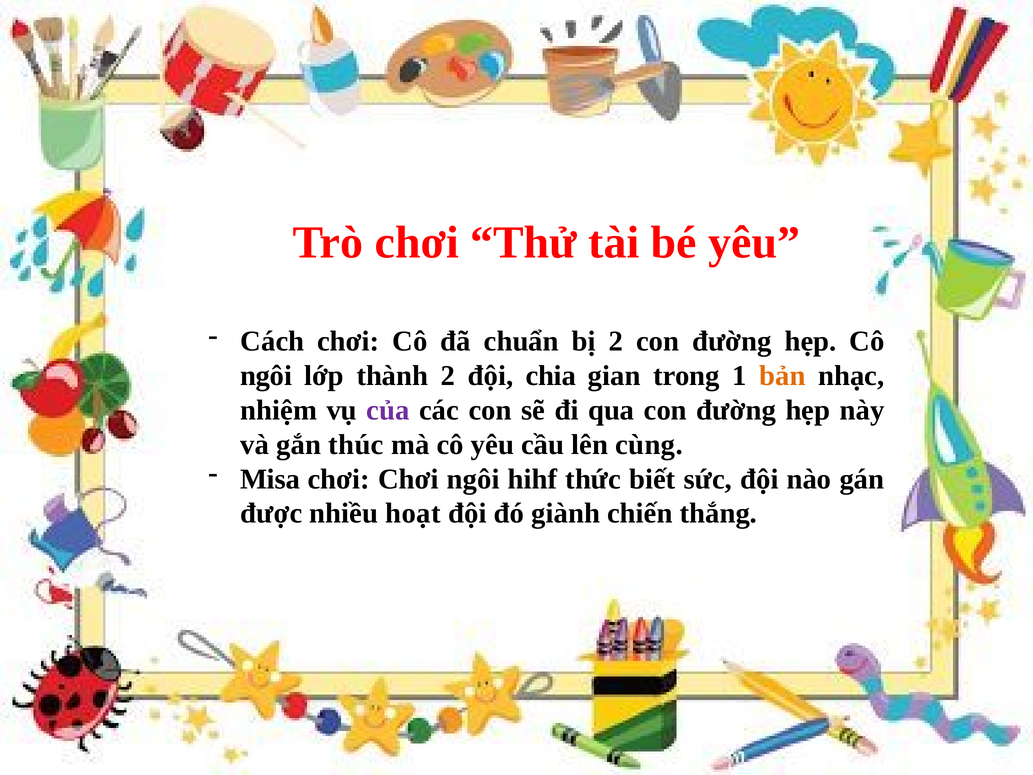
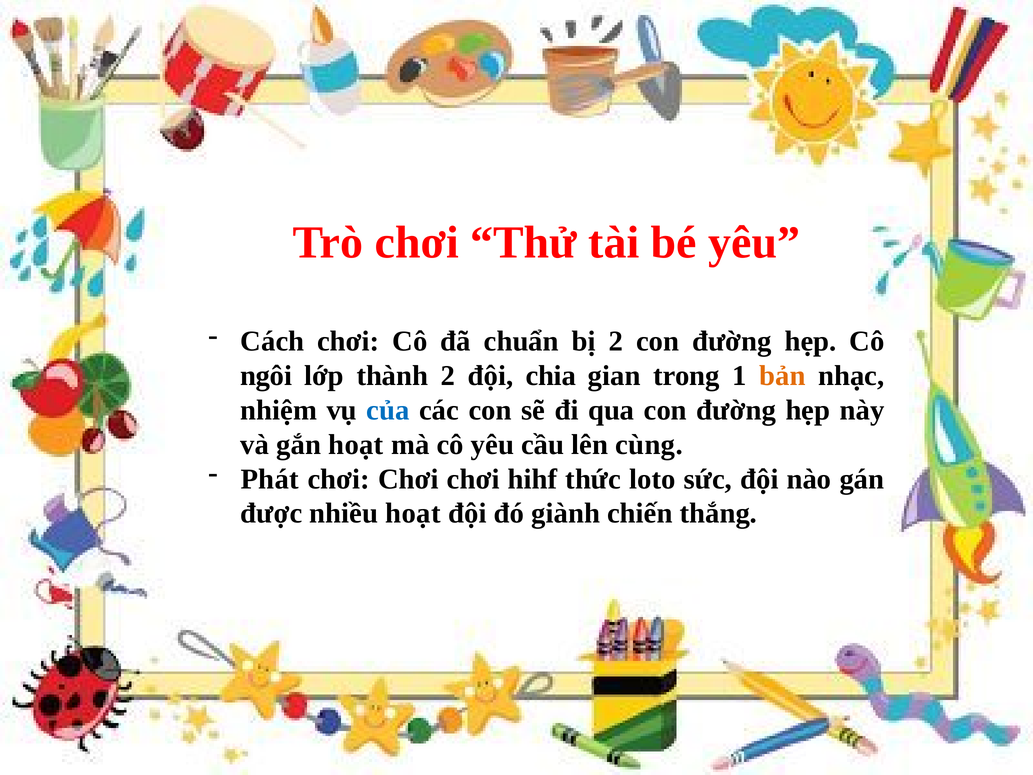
của colour: purple -> blue (388, 410)
gắn thúc: thúc -> hoạt (356, 444)
Misa: Misa -> Phát (270, 479)
chơi Chơi ngôi: ngôi -> chơi (473, 479)
biết: biết -> loto (652, 479)
